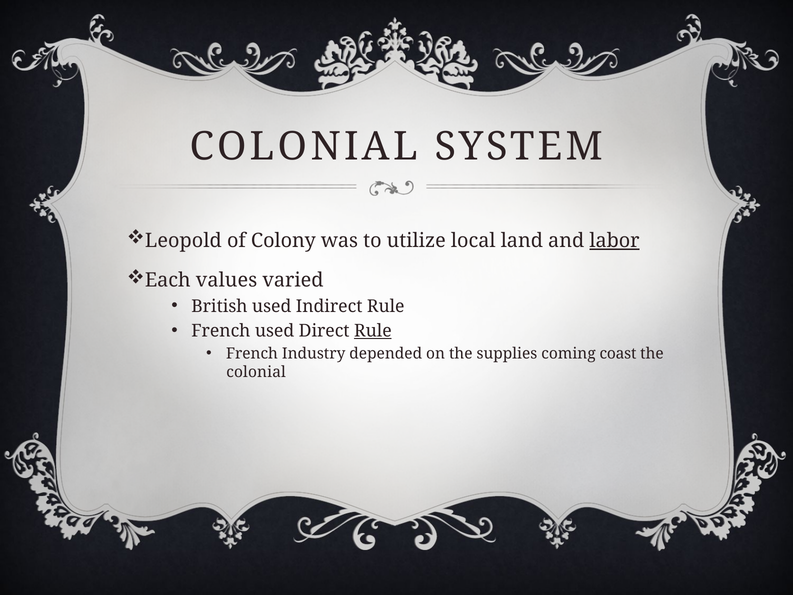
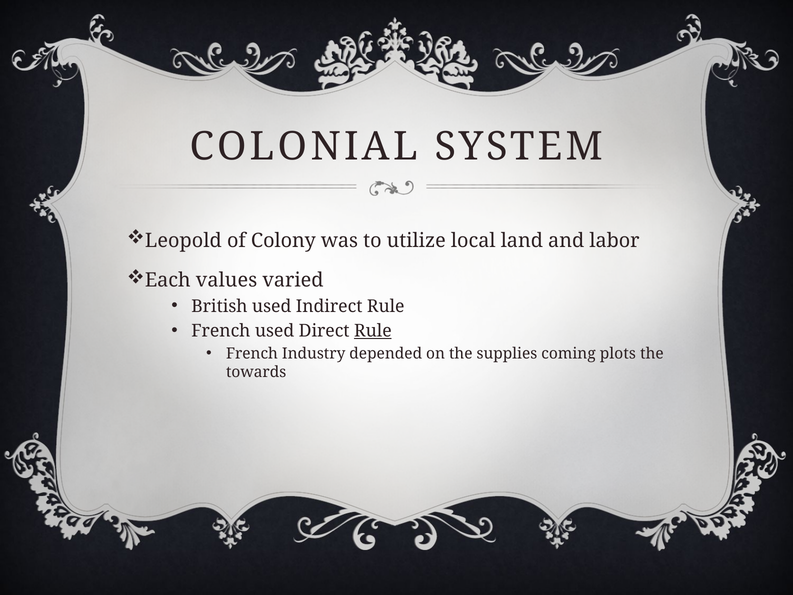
labor underline: present -> none (614, 241)
coast: coast -> plots (618, 354)
colonial: colonial -> towards (256, 372)
